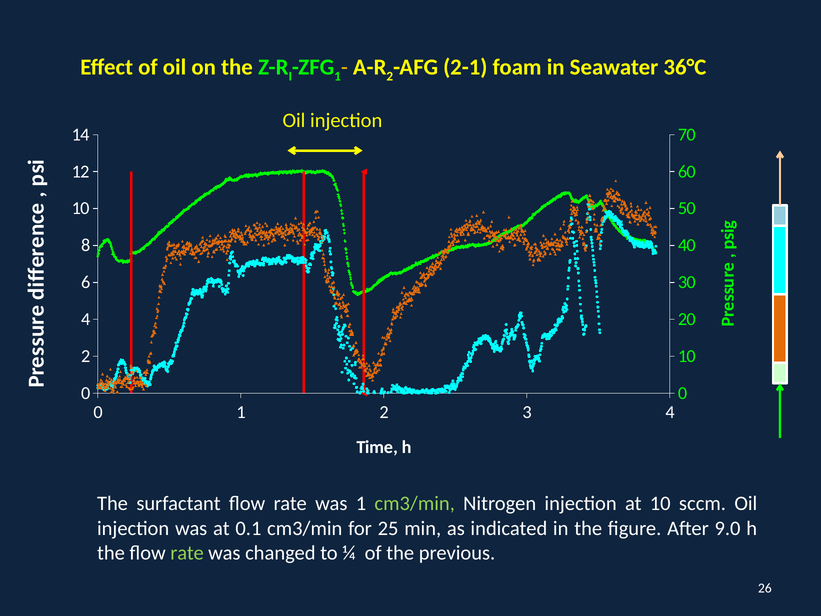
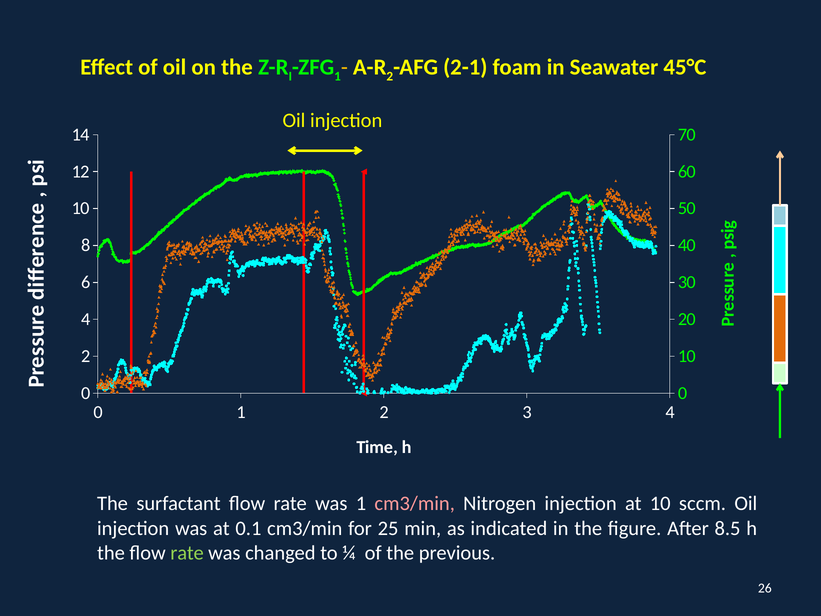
36°C: 36°C -> 45°C (685, 67)
cm3/min colour: light green -> pink (415, 504)
9.0: 9.0 -> 8.5 (728, 528)
